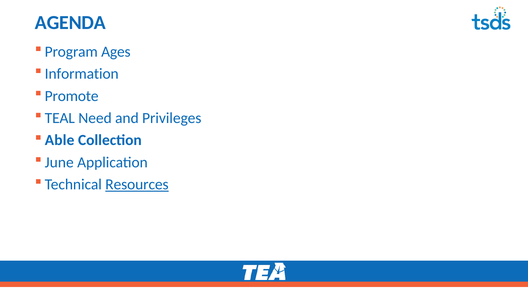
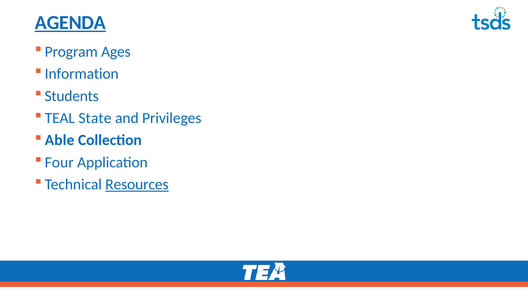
AGENDA underline: none -> present (70, 23)
Promote: Promote -> Students (72, 96)
Need: Need -> State (95, 118)
June: June -> Four (59, 162)
